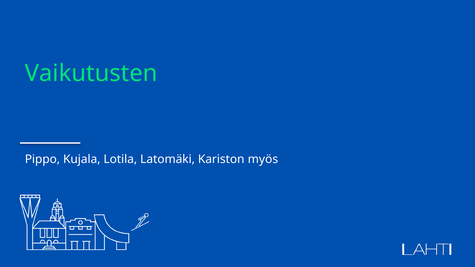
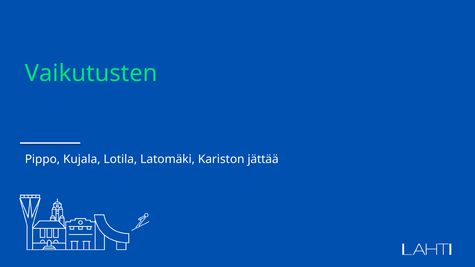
myös: myös -> jättää (263, 159)
